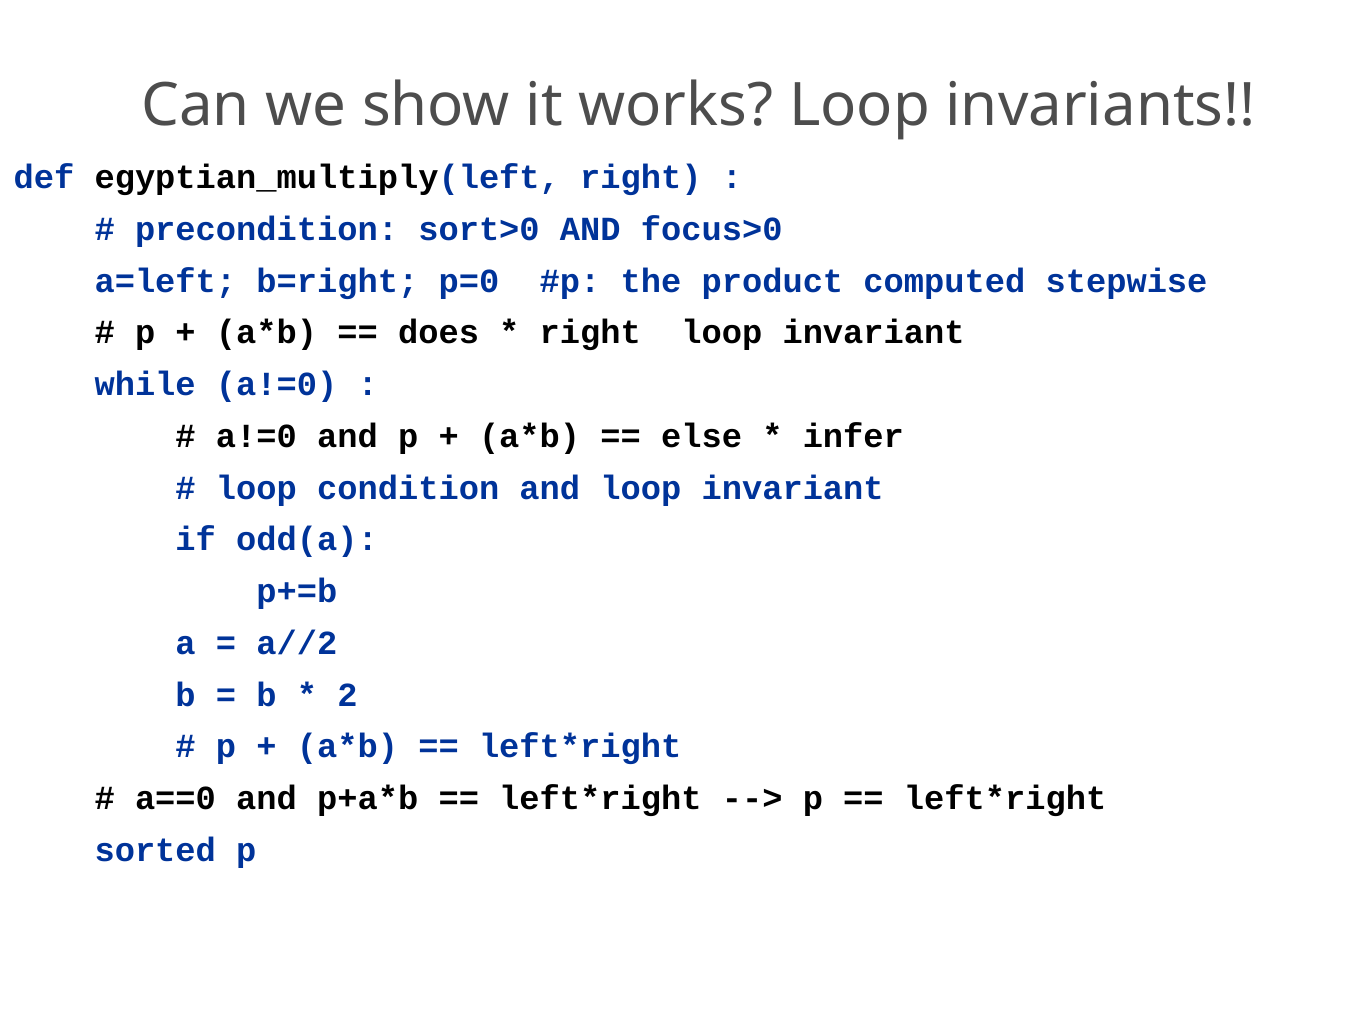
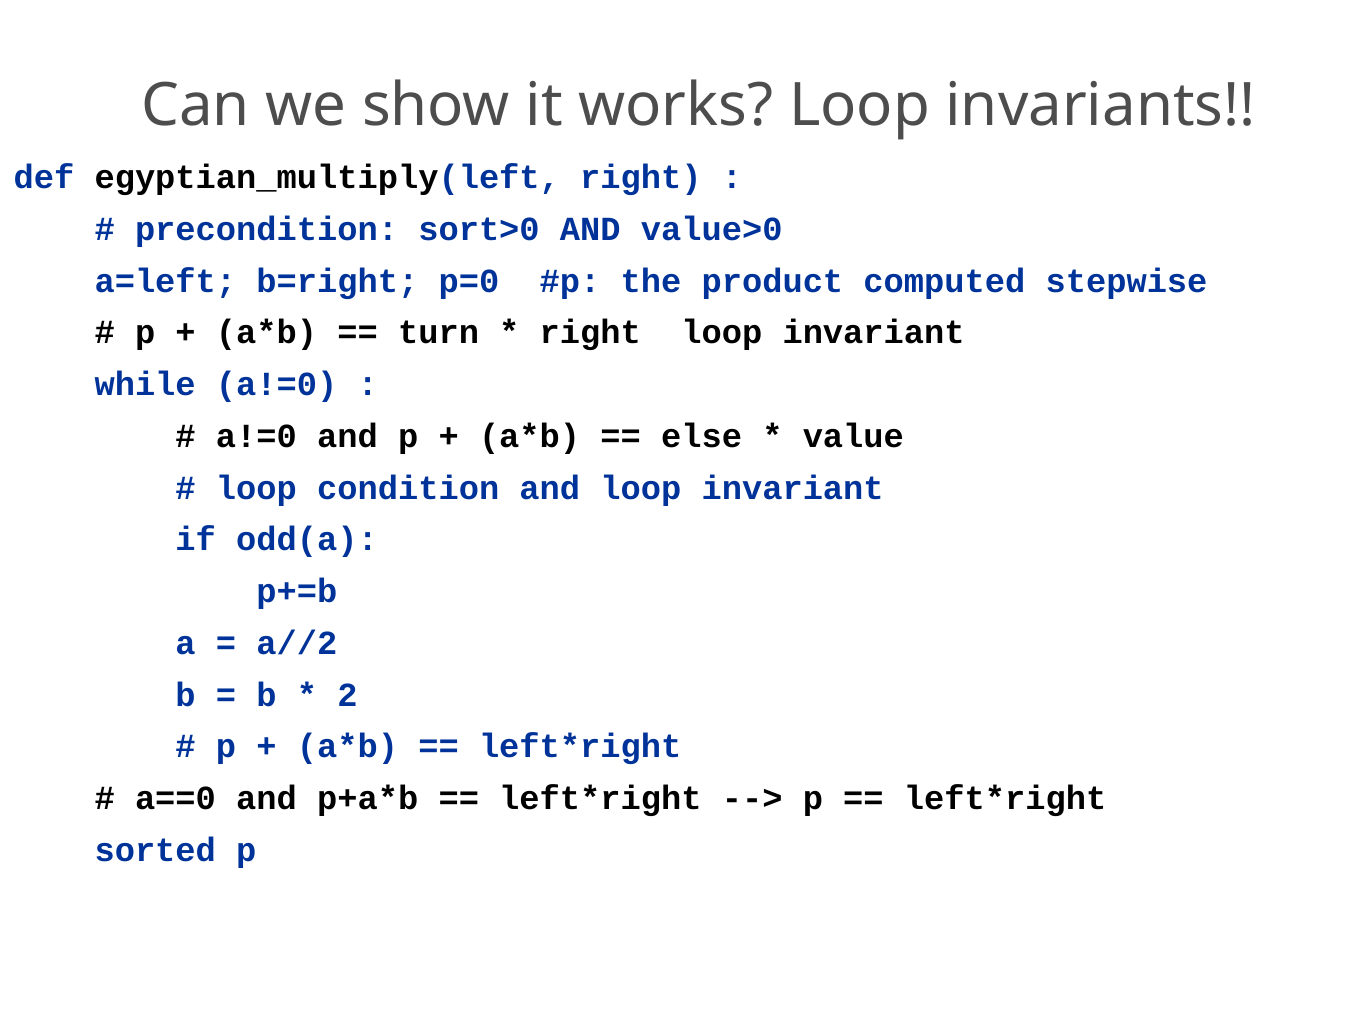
focus>0: focus>0 -> value>0 (712, 229)
does: does -> turn (439, 333)
infer: infer -> value (853, 436)
